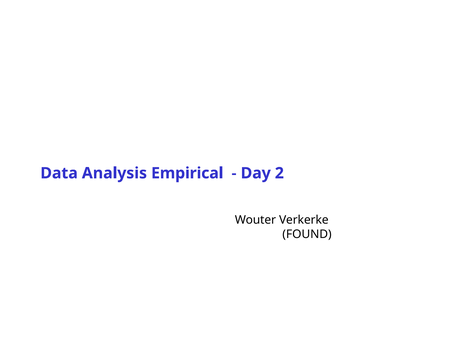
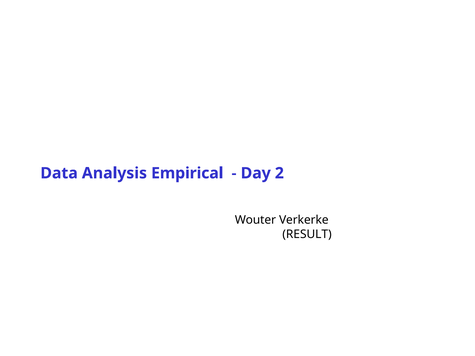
FOUND: FOUND -> RESULT (307, 234)
